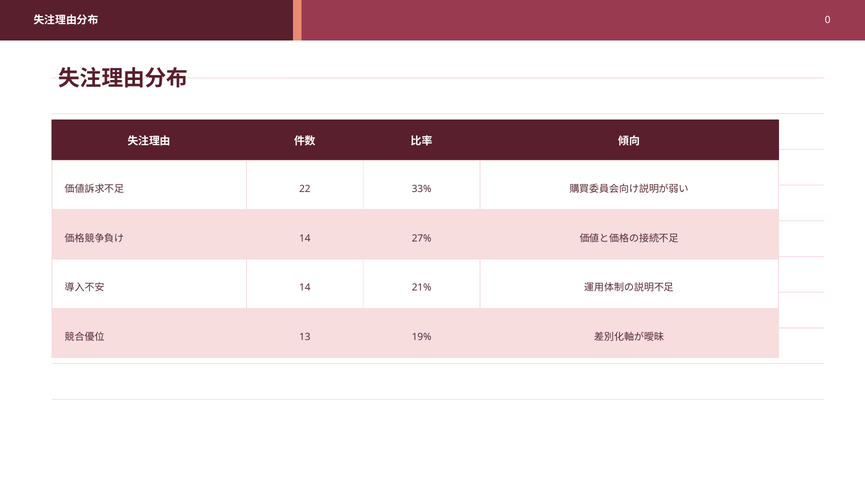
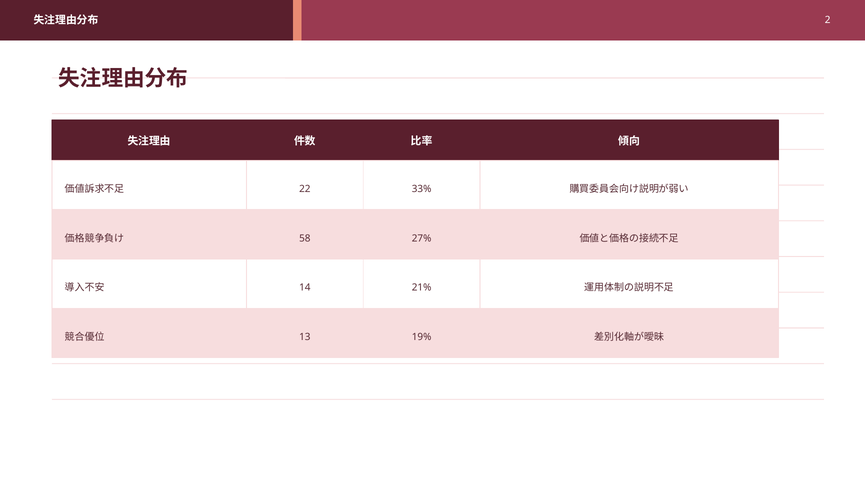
0: 0 -> 2 (828, 20)
14: 14 -> 58 (305, 238)
